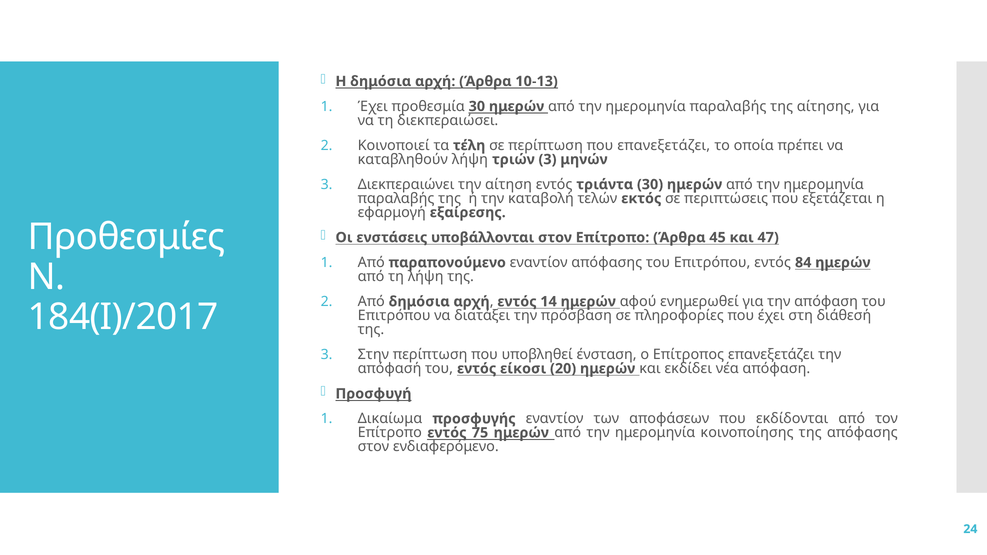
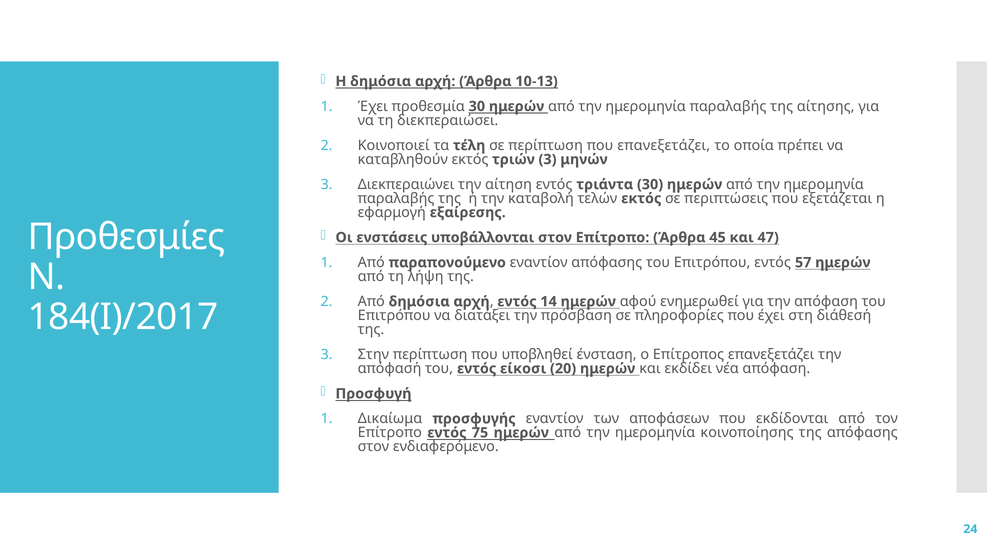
καταβληθούν λήψη: λήψη -> εκτός (470, 159)
84: 84 -> 57 (803, 263)
